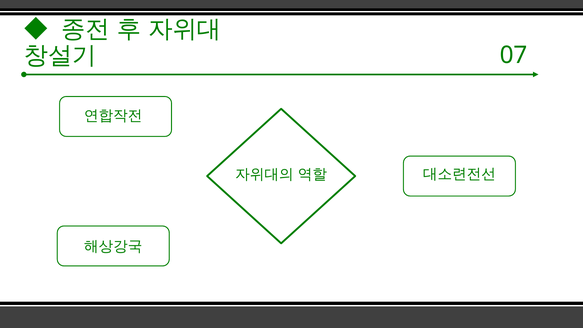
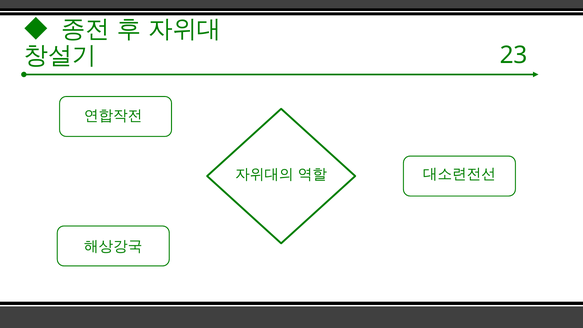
07: 07 -> 23 (514, 55)
